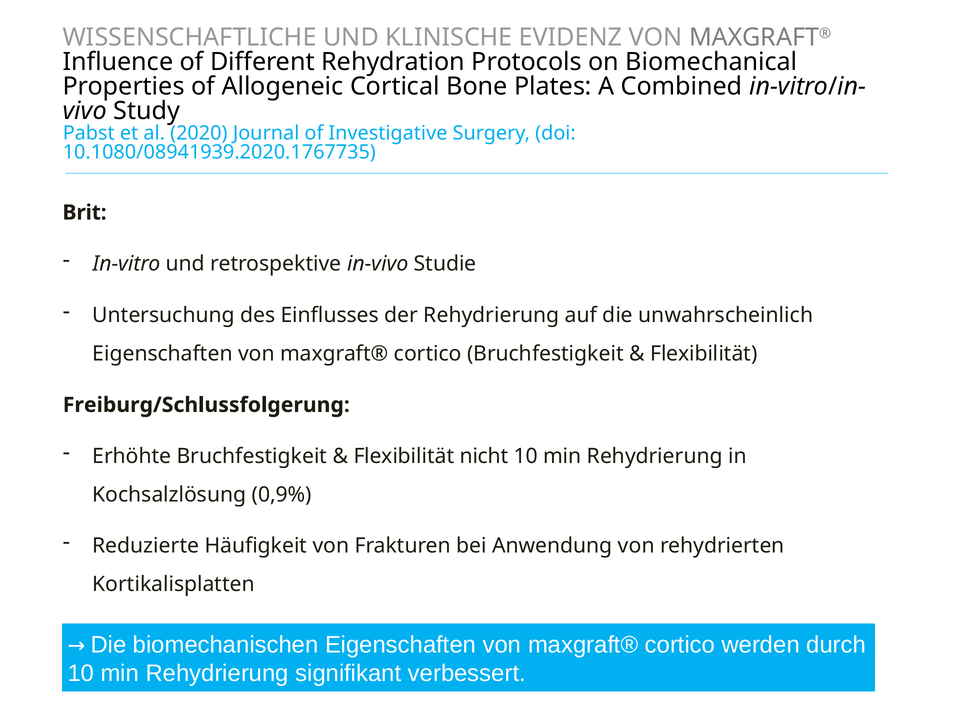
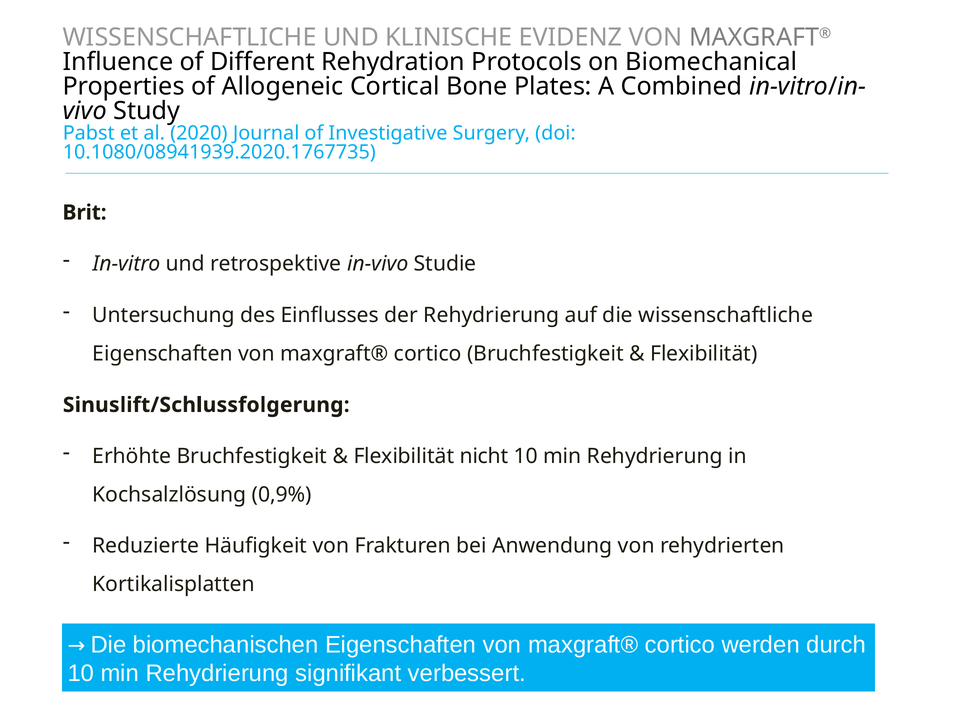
die unwahrscheinlich: unwahrscheinlich -> wissenschaftliche (726, 315)
Freiburg/Schlussfolgerung: Freiburg/Schlussfolgerung -> Sinuslift/Schlussfolgerung (206, 405)
